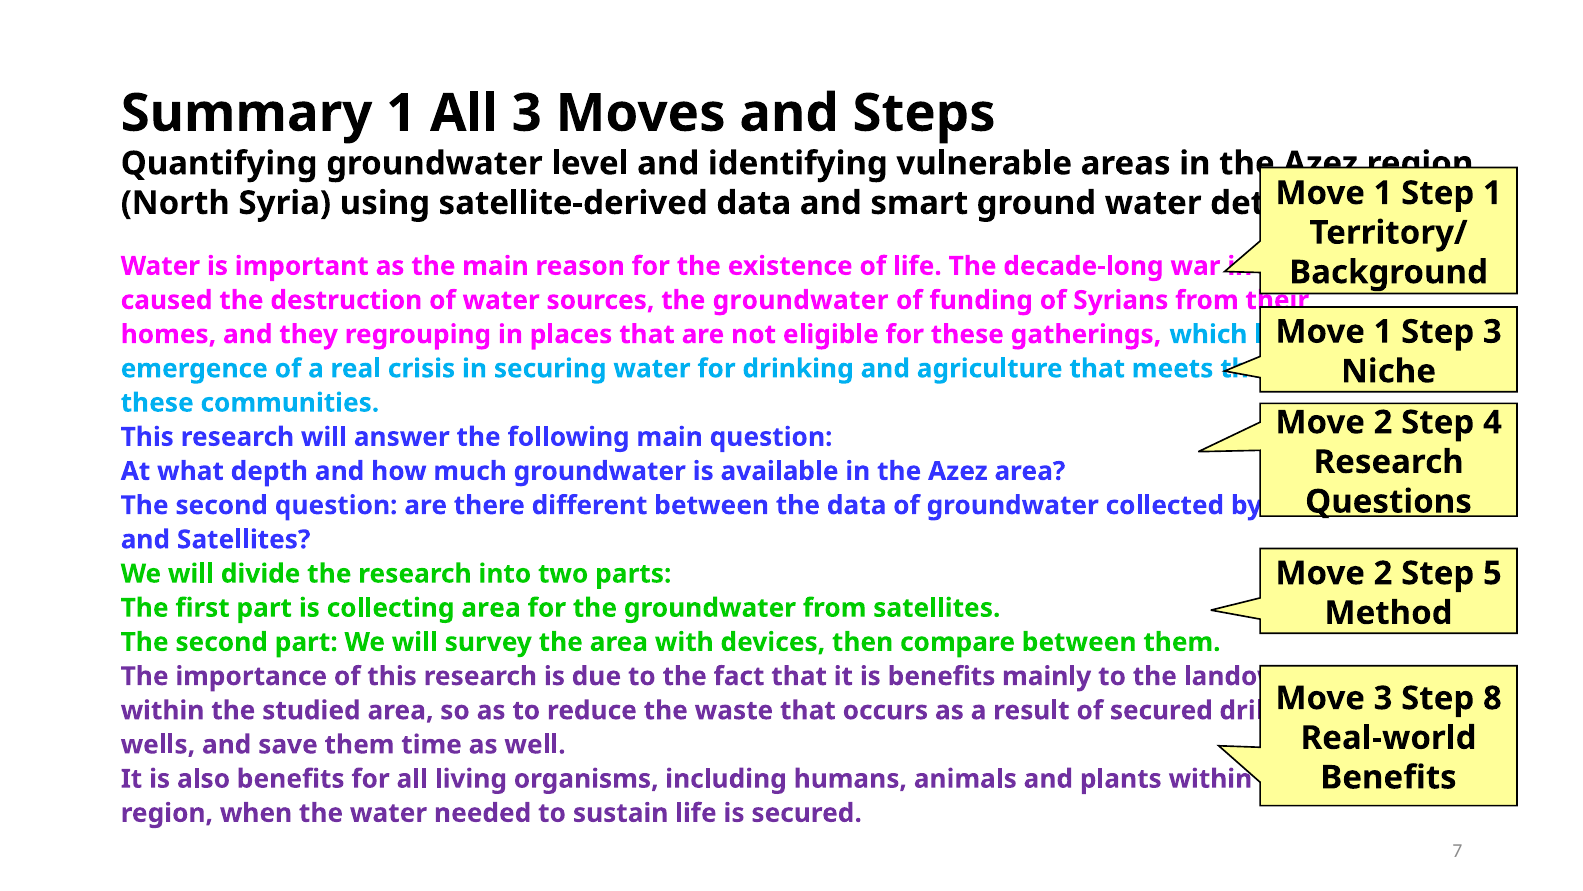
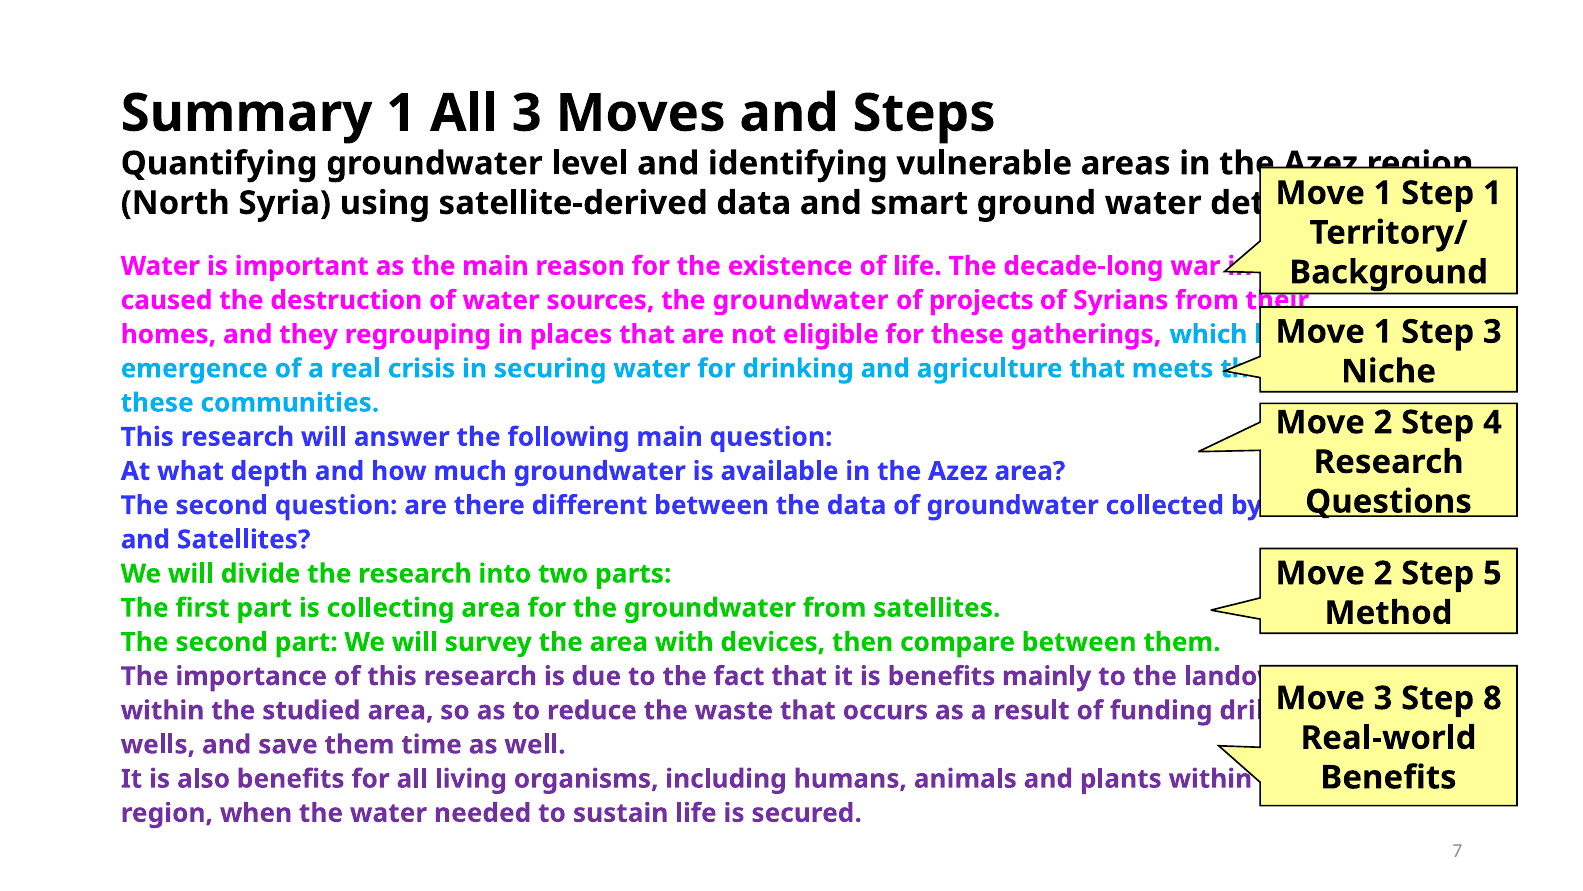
funding: funding -> projects (981, 300)
of secured: secured -> funding (1161, 710)
